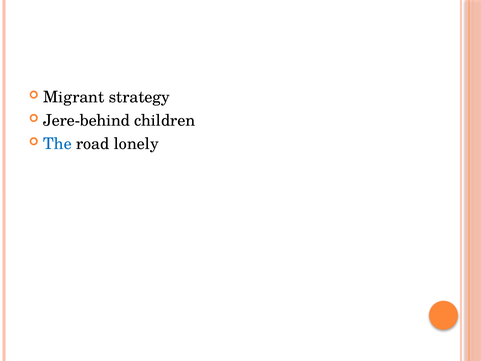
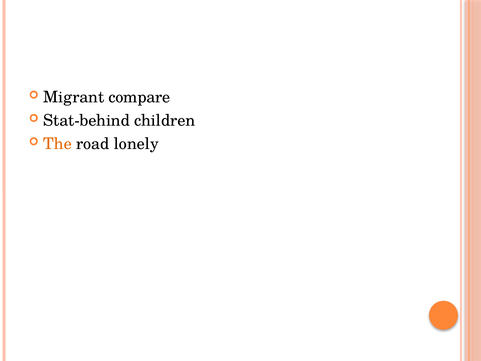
strategy: strategy -> compare (139, 97)
Jere-behind: Jere-behind -> Stat-behind (87, 121)
The colour: blue -> orange (57, 144)
